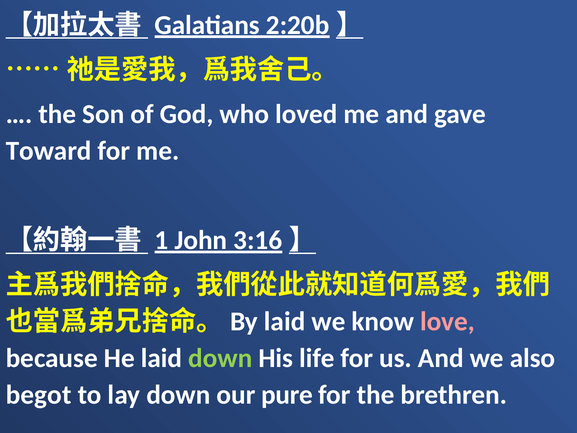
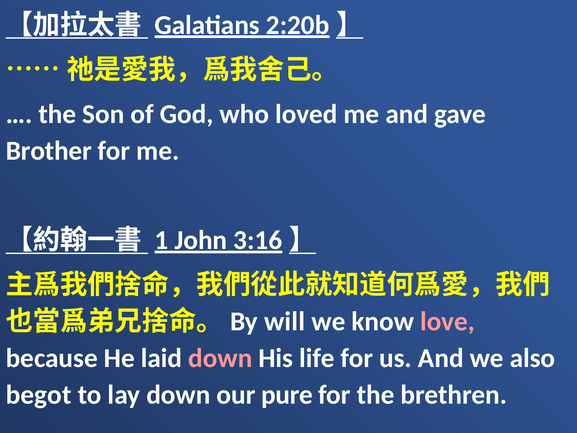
Toward: Toward -> Brother (49, 151)
laid: laid -> will (285, 321)
down colour: light green -> pink (220, 358)
